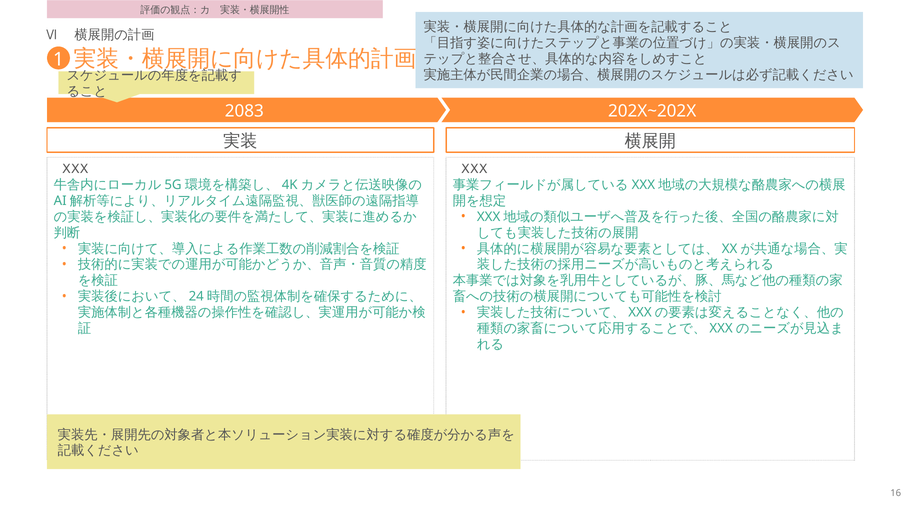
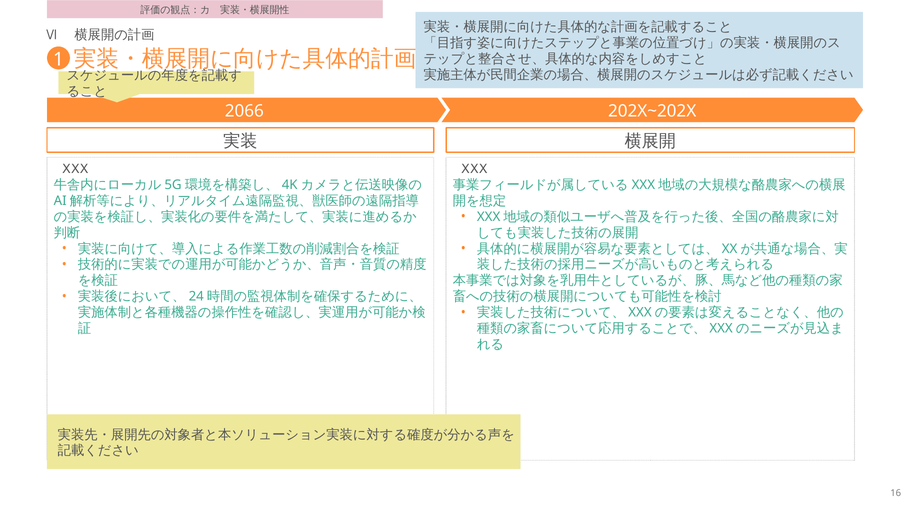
2083: 2083 -> 2066 (244, 111)
